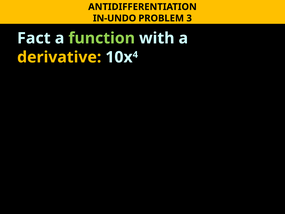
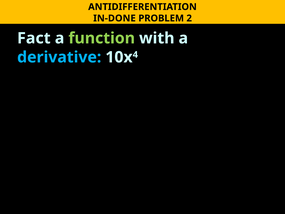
IN-UNDO: IN-UNDO -> IN-DONE (114, 18)
3: 3 -> 2 (189, 18)
derivative colour: yellow -> light blue (59, 57)
